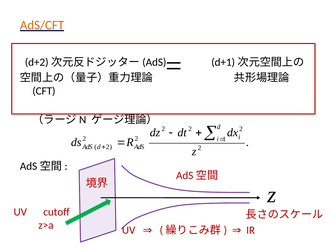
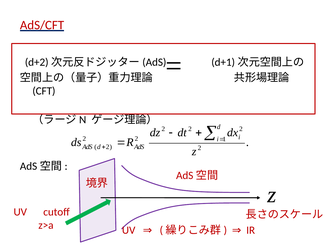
AdS/CFT colour: orange -> red (42, 25)
